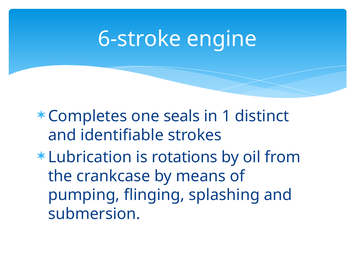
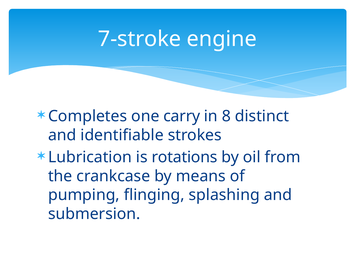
6-stroke: 6-stroke -> 7-stroke (140, 39)
seals: seals -> carry (182, 116)
1: 1 -> 8 (226, 116)
